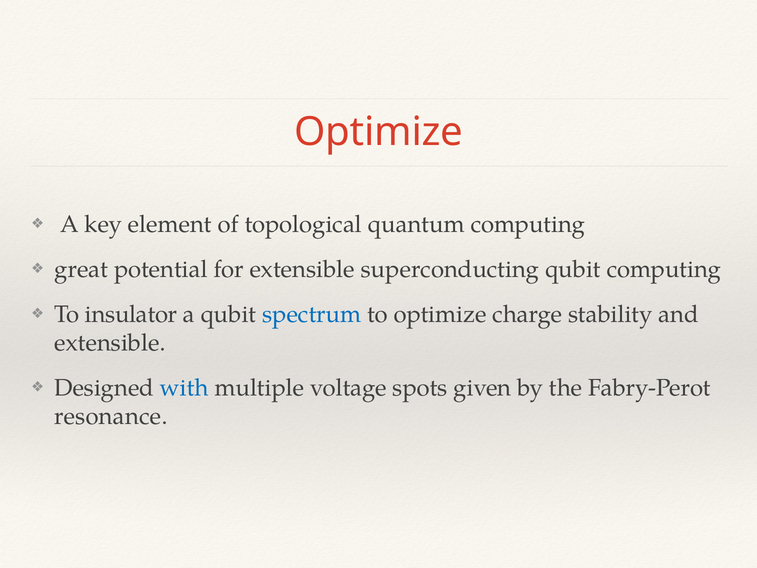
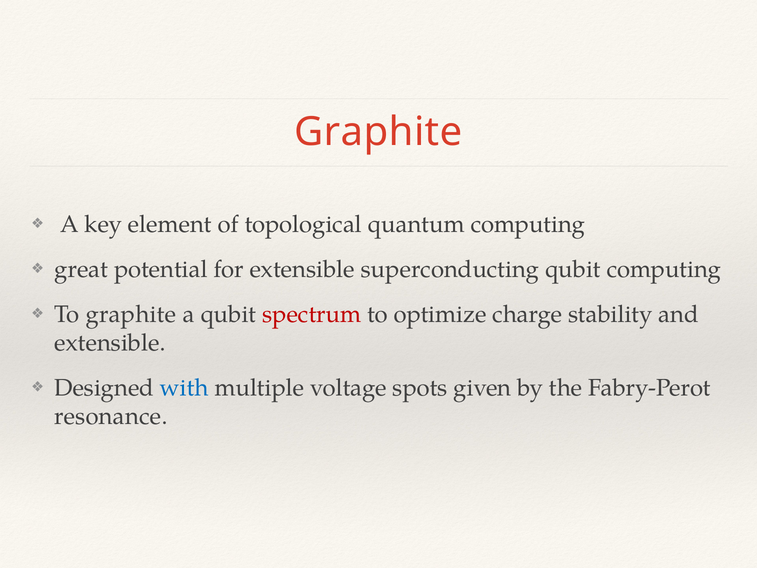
Optimize: Optimize -> Graphite (378, 132)
To insulator: insulator -> graphite (131, 314)
spectrum colour: blue -> red (312, 314)
